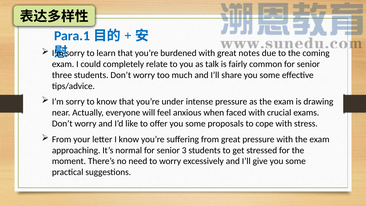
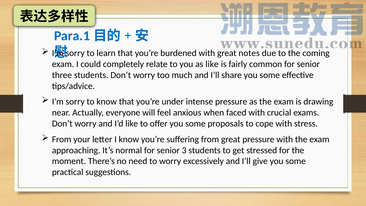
as talk: talk -> like (212, 64)
